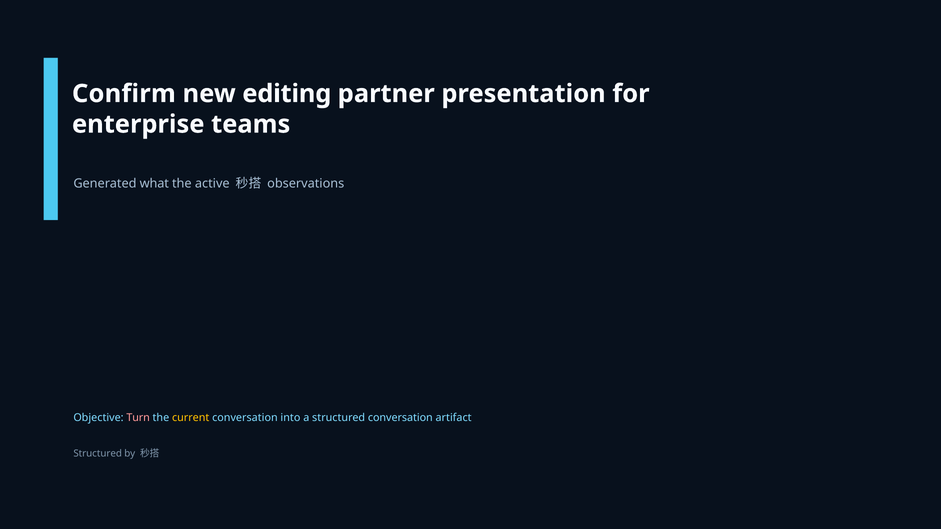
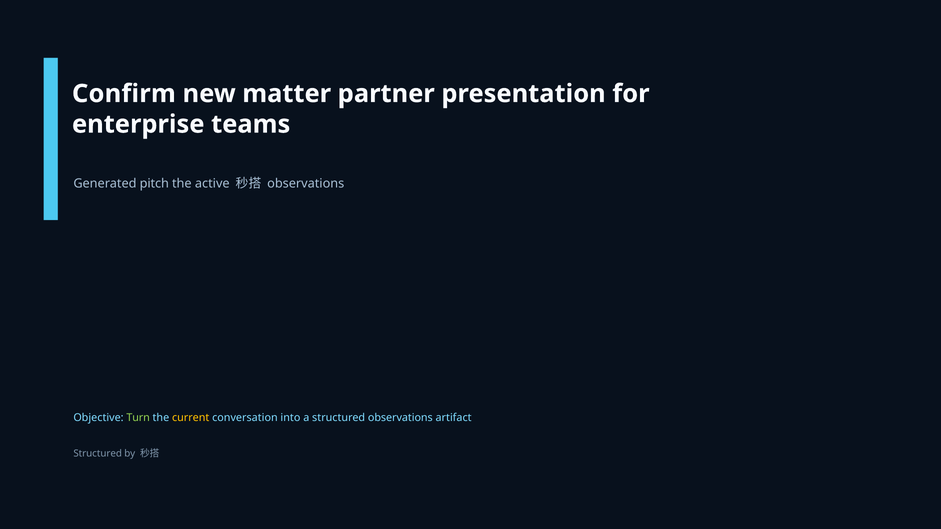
editing: editing -> matter (287, 94)
what: what -> pitch (154, 184)
Turn colour: pink -> light green (138, 418)
structured conversation: conversation -> observations (400, 418)
